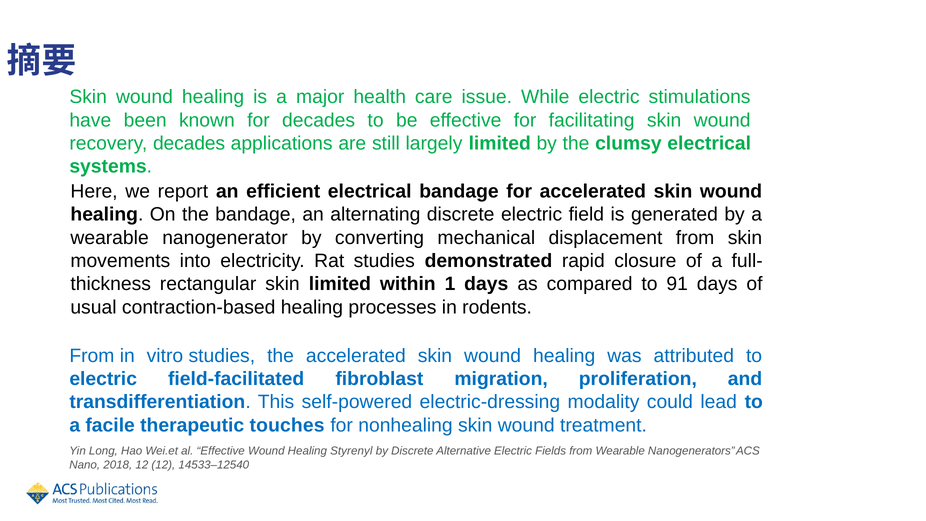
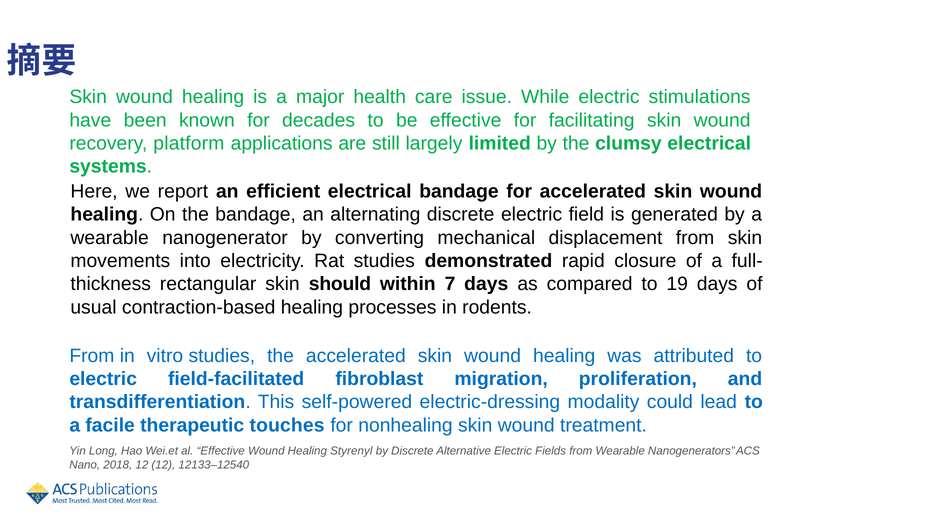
recovery decades: decades -> platform (189, 143)
skin limited: limited -> should (340, 284)
1: 1 -> 7 (450, 284)
91: 91 -> 19 (677, 284)
14533–12540: 14533–12540 -> 12133–12540 (214, 465)
